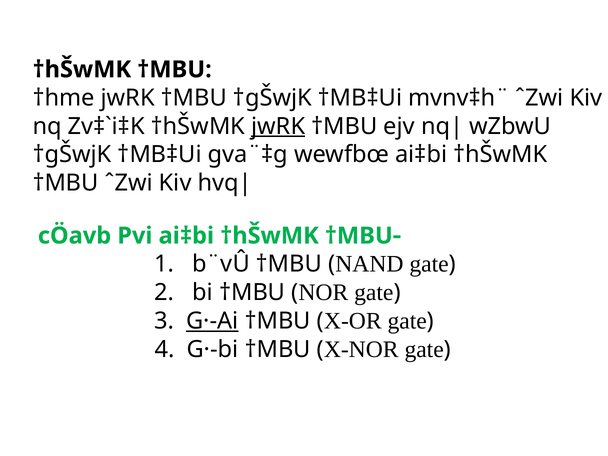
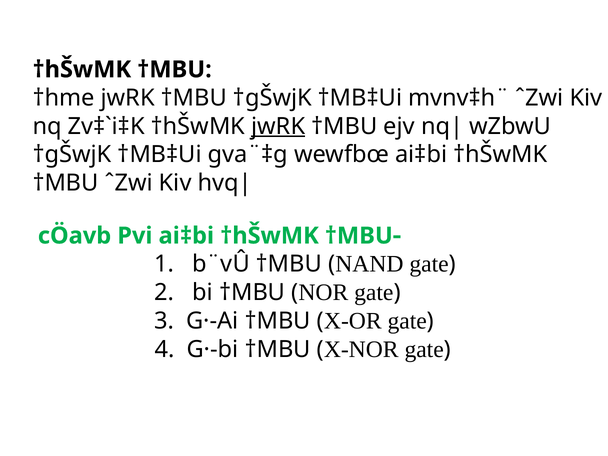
G·-Ai underline: present -> none (212, 321)
